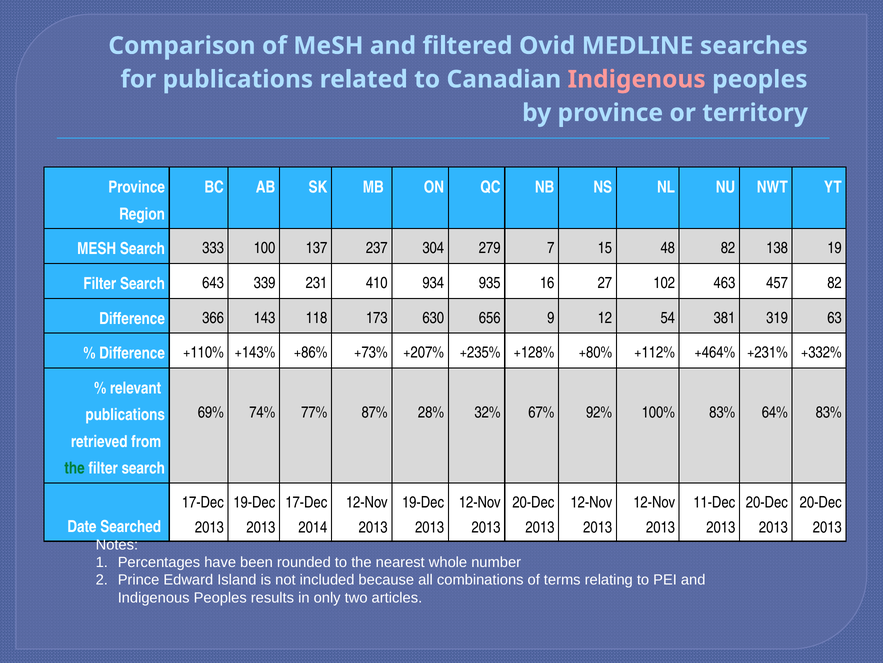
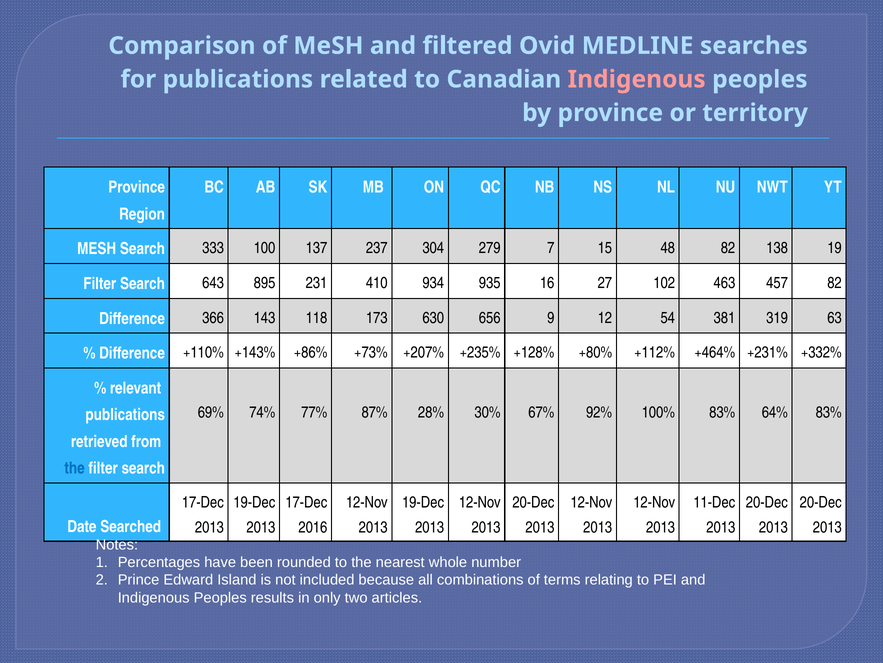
339: 339 -> 895 (265, 283)
32%: 32% -> 30% (487, 412)
the colour: green -> blue (75, 468)
2014: 2014 -> 2016 (313, 527)
